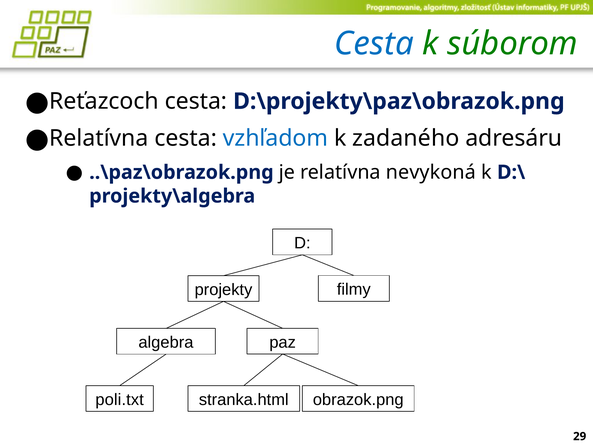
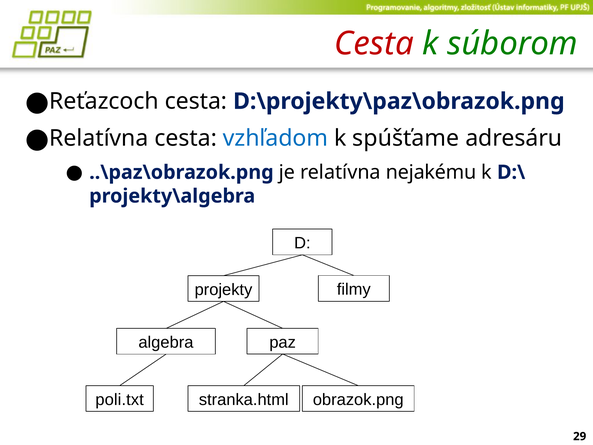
Cesta colour: blue -> red (374, 44)
zadaného: zadaného -> spúšťame (406, 138)
nevykoná: nevykoná -> nejakému (431, 172)
